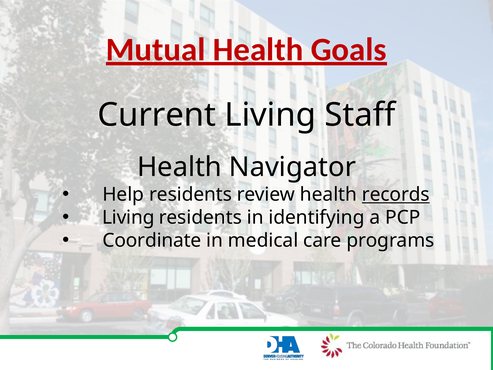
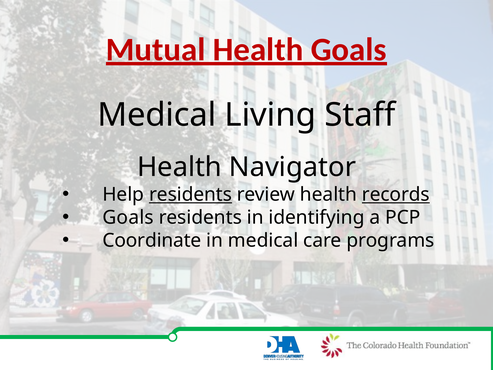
Current: Current -> Medical (157, 115)
residents underline: none -> present (191, 194)
Living: Living -> Goals (128, 217)
